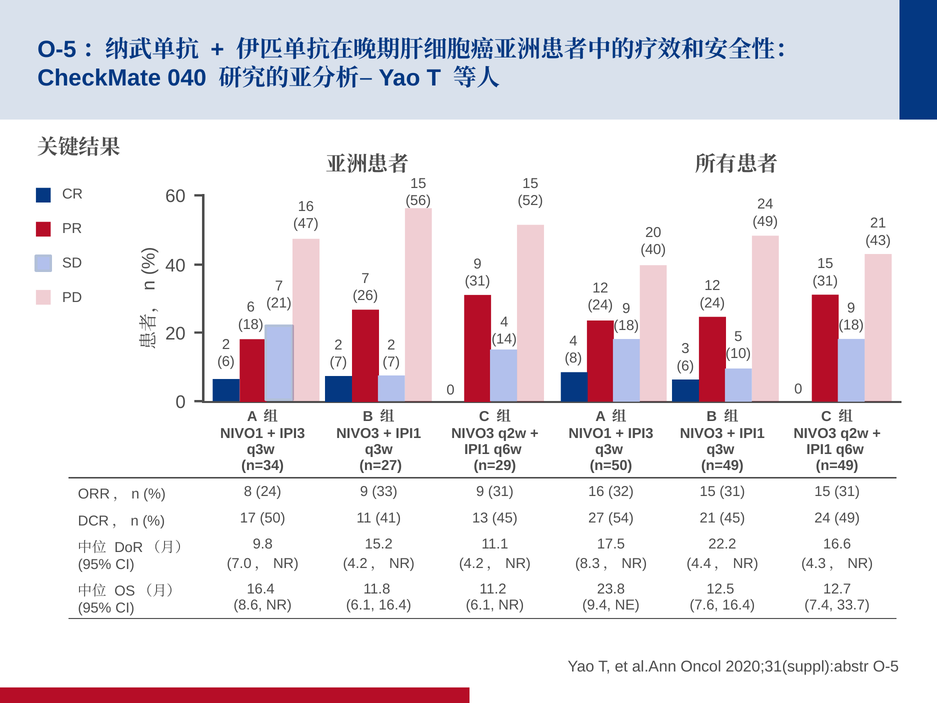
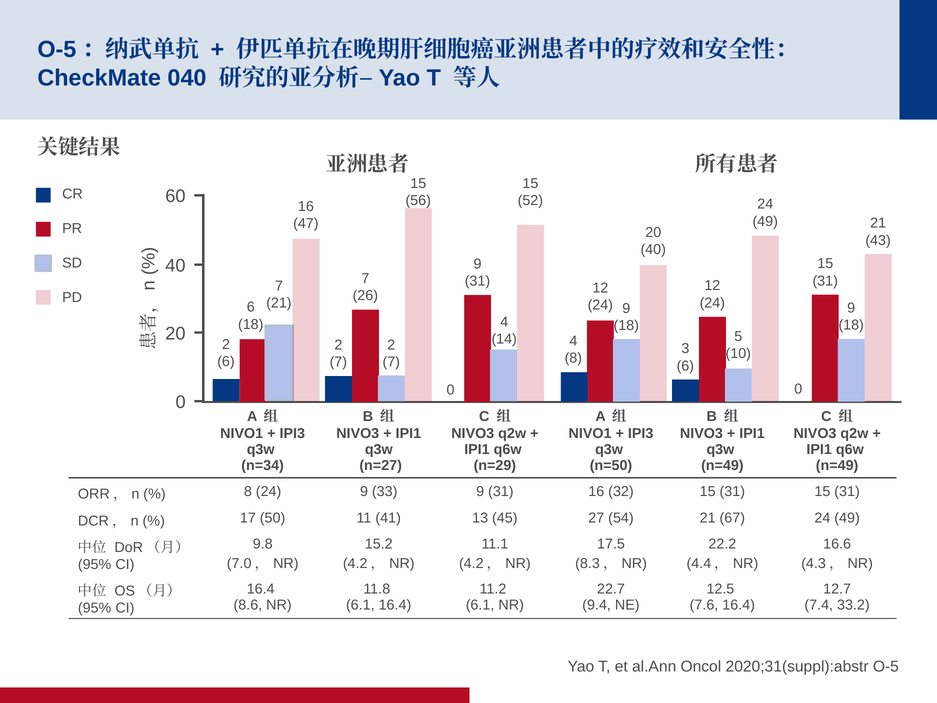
21 45: 45 -> 67 (732, 518)
23.8: 23.8 -> 22.7 (611, 589)
33.7: 33.7 -> 33.2 (853, 605)
